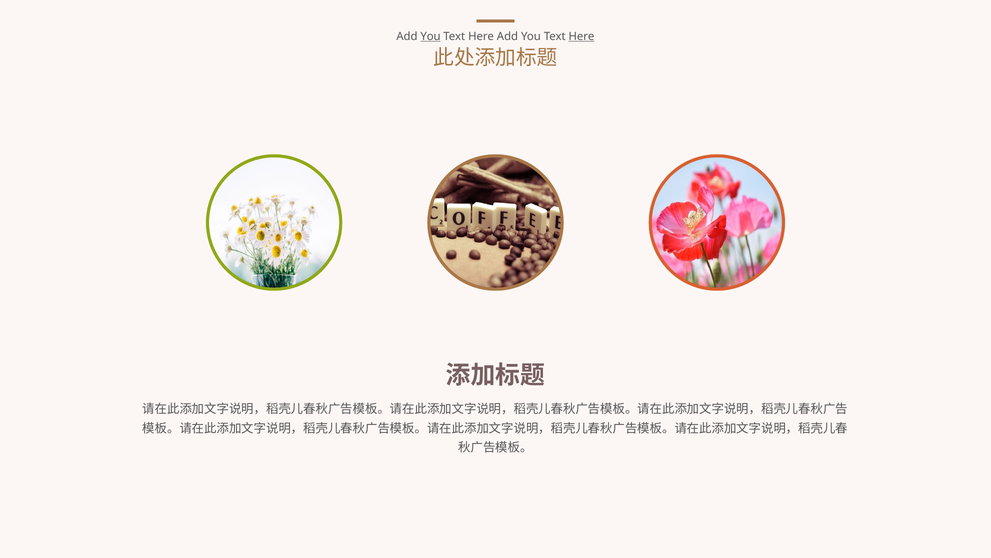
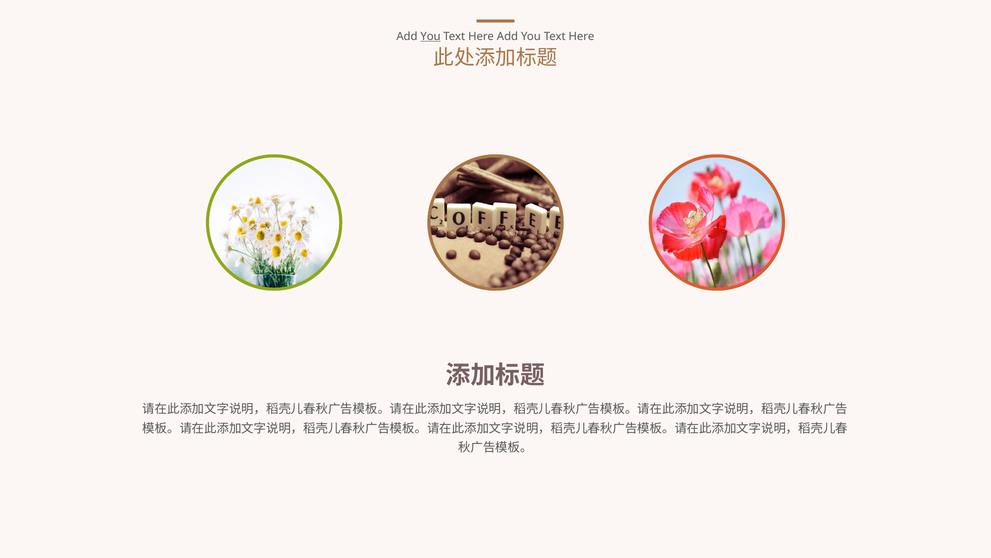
Here underline: present -> none (581, 36)
